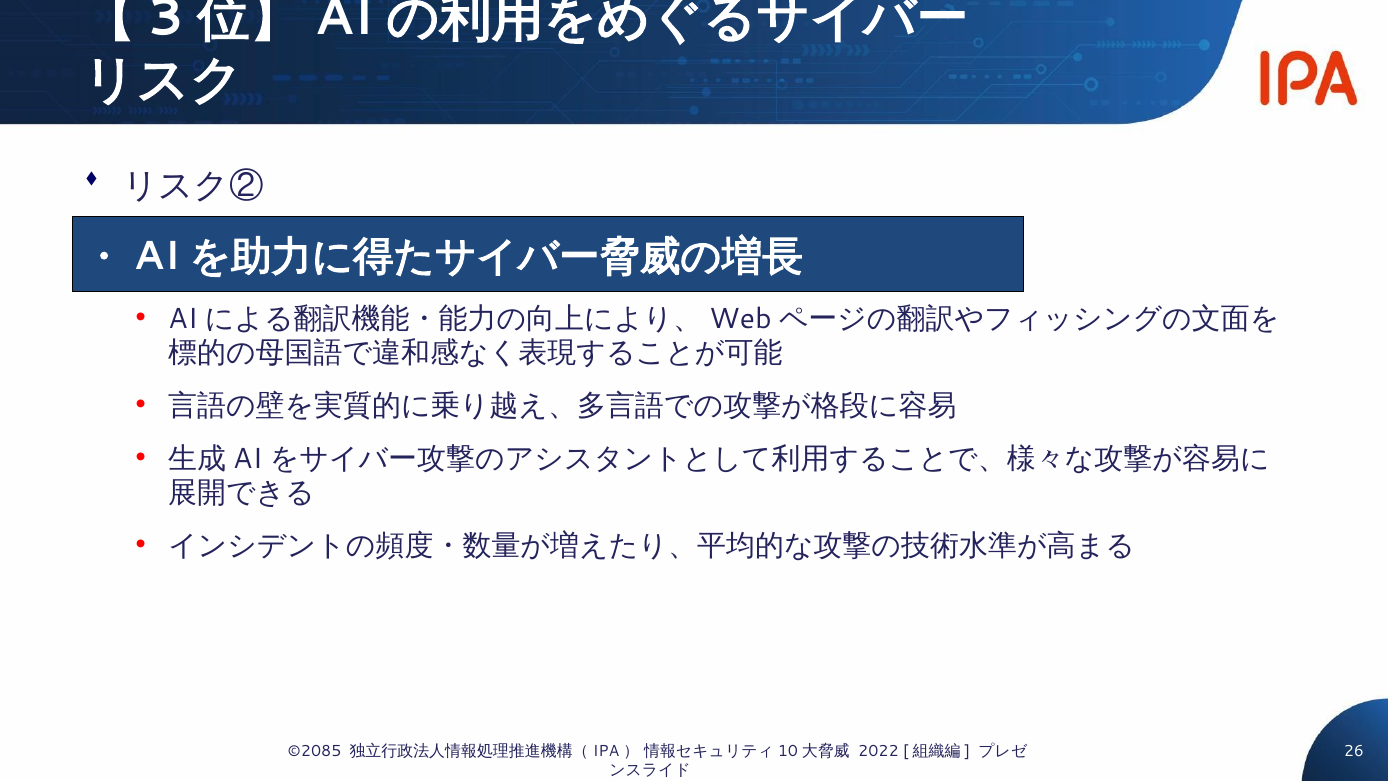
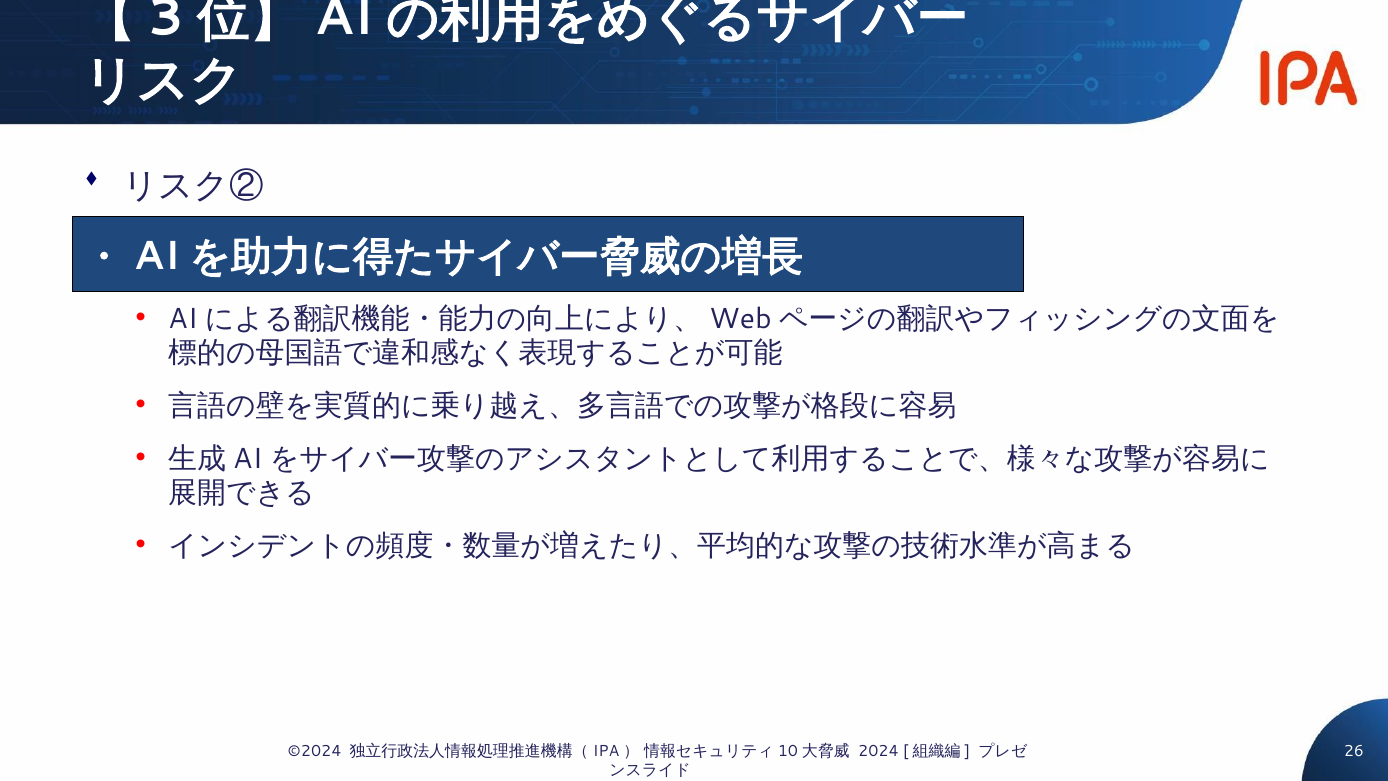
©2085: ©2085 -> ©2024 (314, 751)
2022: 2022 -> 2024 (878, 751)
